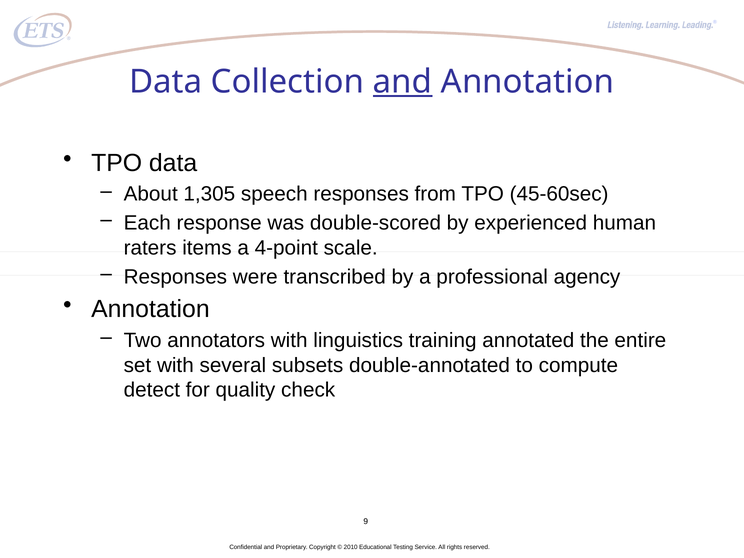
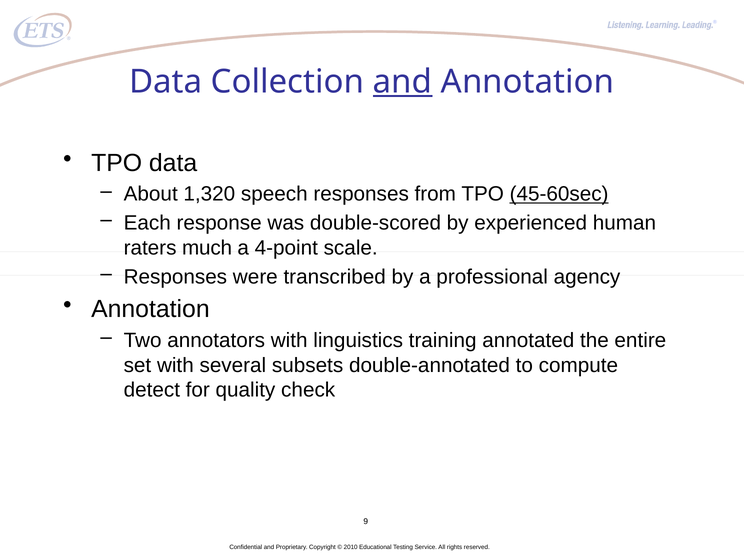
1,305: 1,305 -> 1,320 (209, 194)
45-60sec underline: none -> present (559, 194)
items: items -> much (207, 248)
